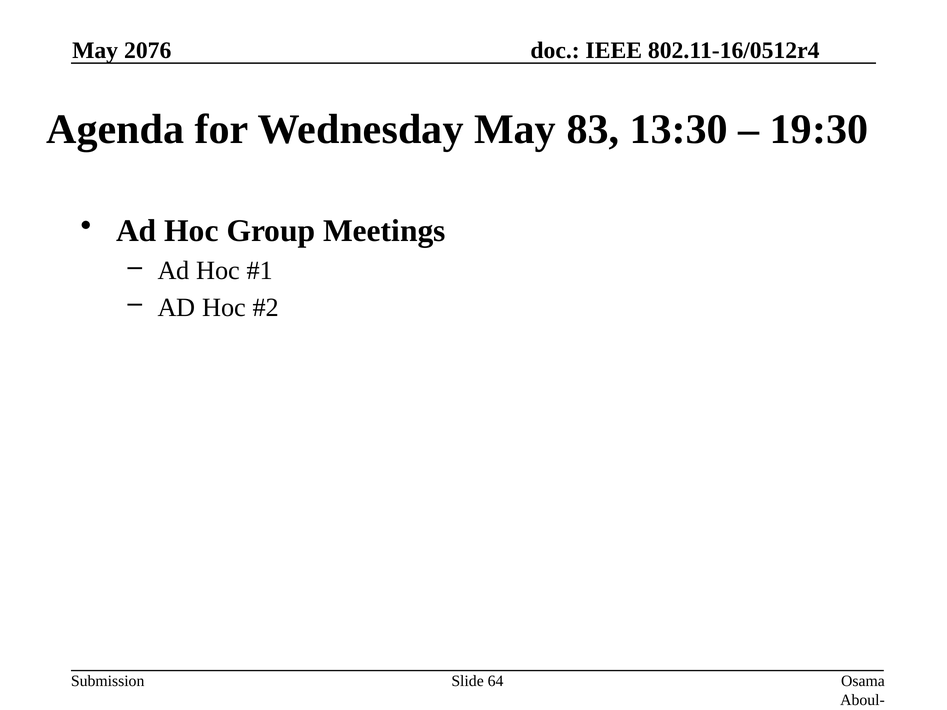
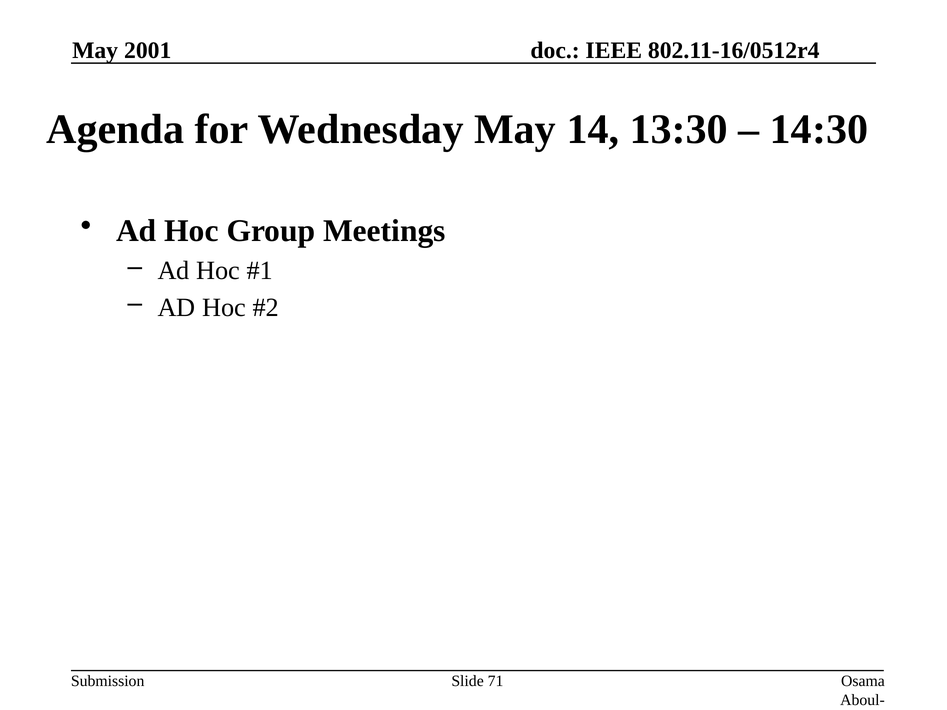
2076: 2076 -> 2001 (148, 51)
83: 83 -> 14 (593, 129)
19:30: 19:30 -> 14:30 (819, 129)
64: 64 -> 71 (496, 681)
